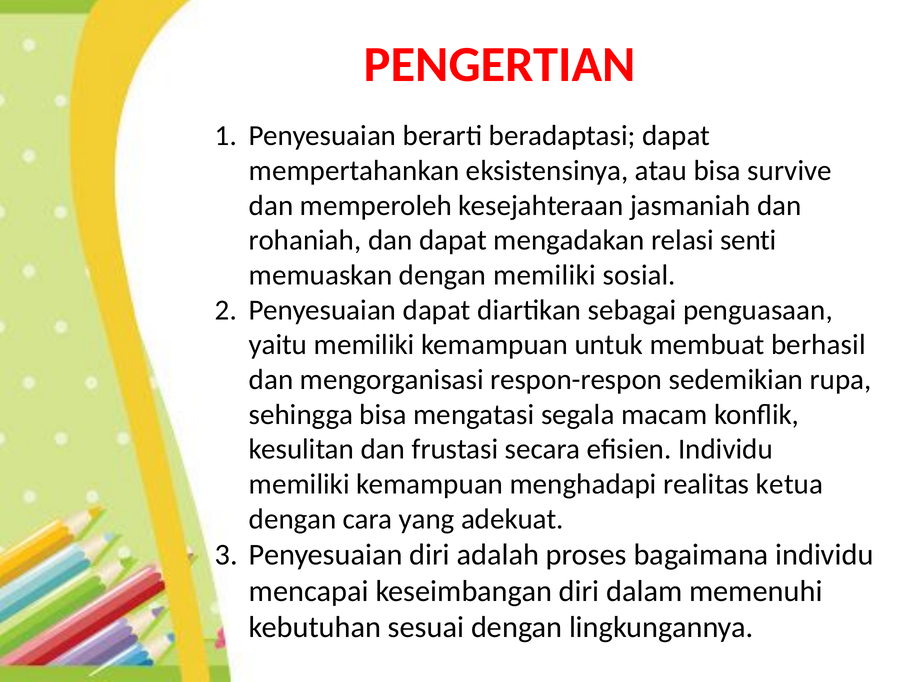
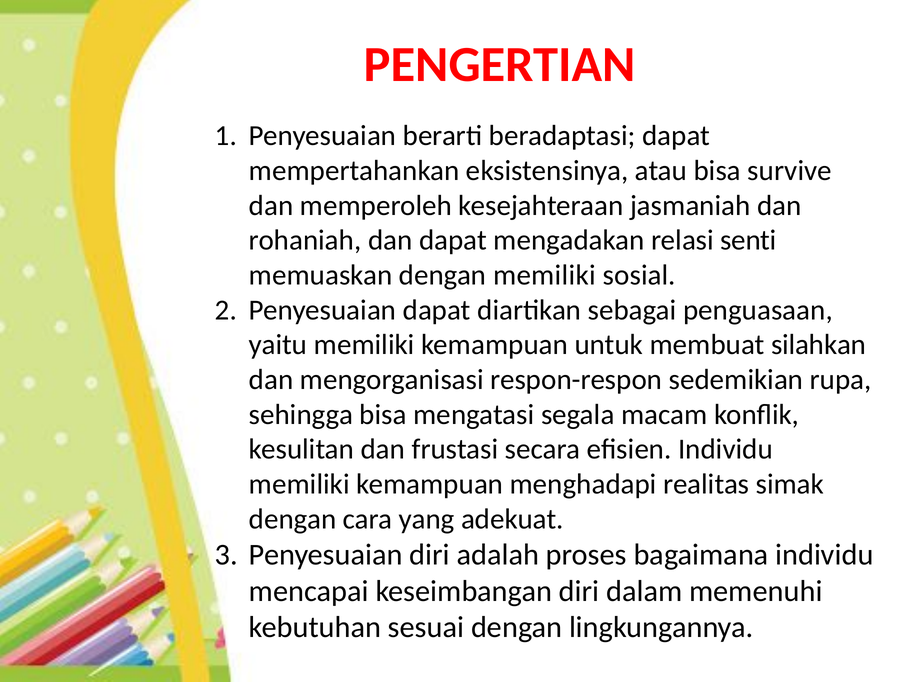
berhasil: berhasil -> silahkan (819, 345)
ketua: ketua -> simak (790, 485)
